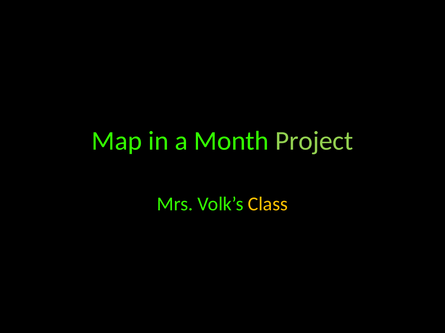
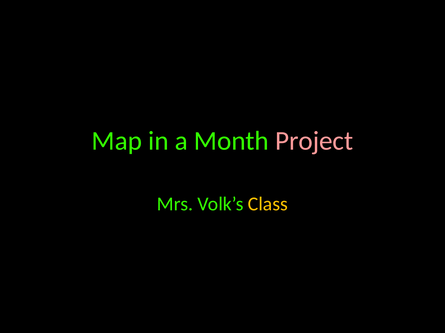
Project colour: light green -> pink (314, 141)
